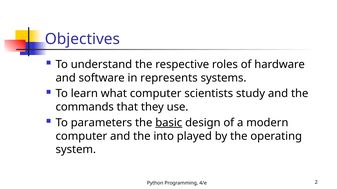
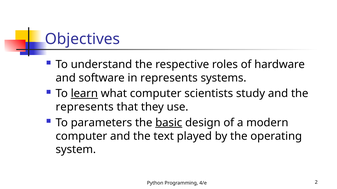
learn underline: none -> present (84, 94)
commands: commands -> represents (85, 107)
into: into -> text (164, 136)
